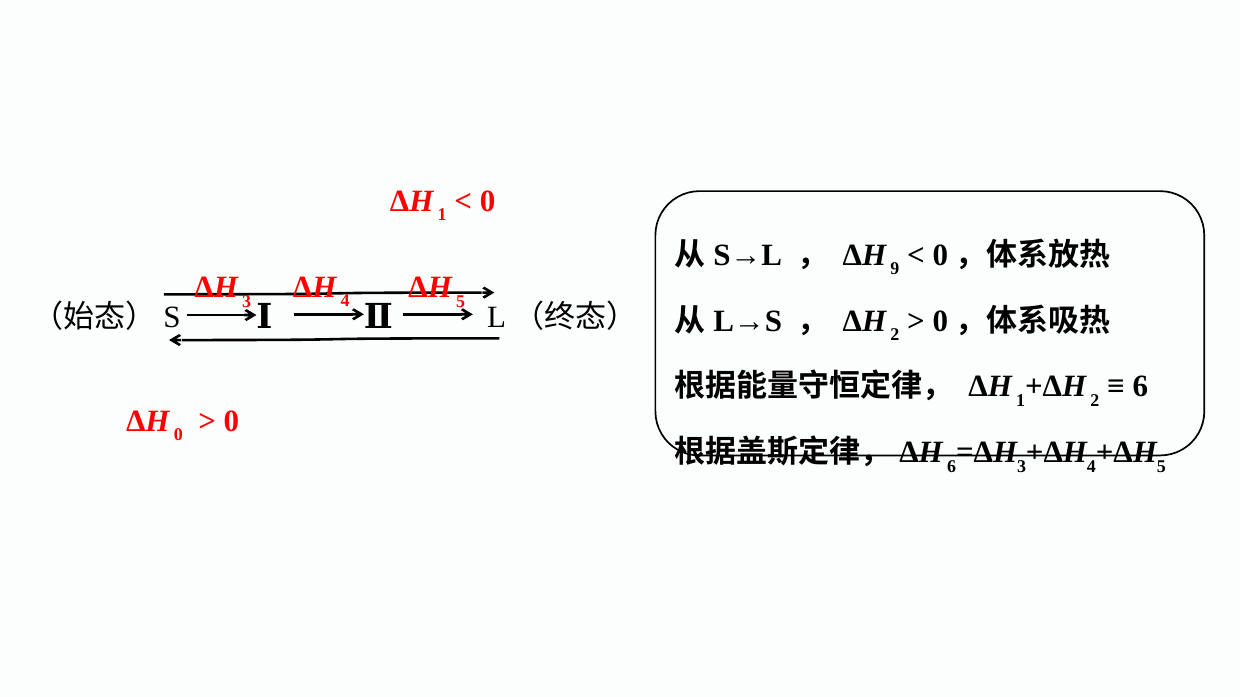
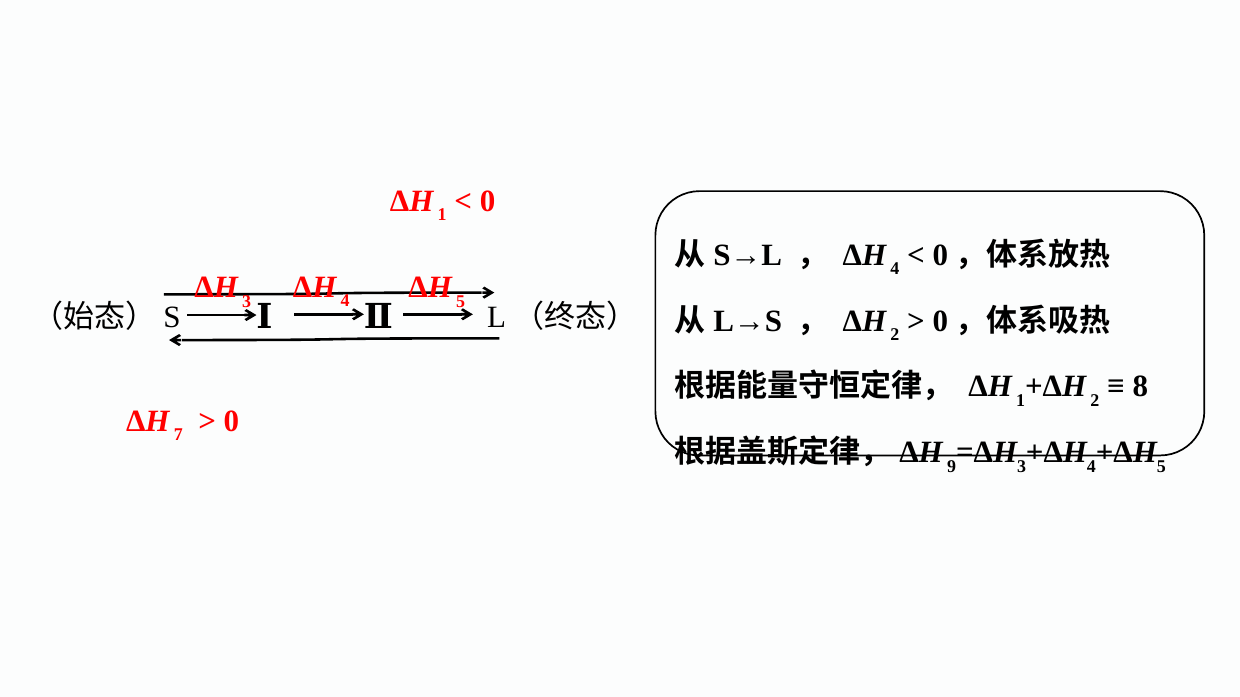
9: 9 -> 4 (895, 269)
6: 6 -> 8 (1140, 387)
ΔH 0: 0 -> 7 (178, 435)
6: 6 -> 9 (952, 466)
